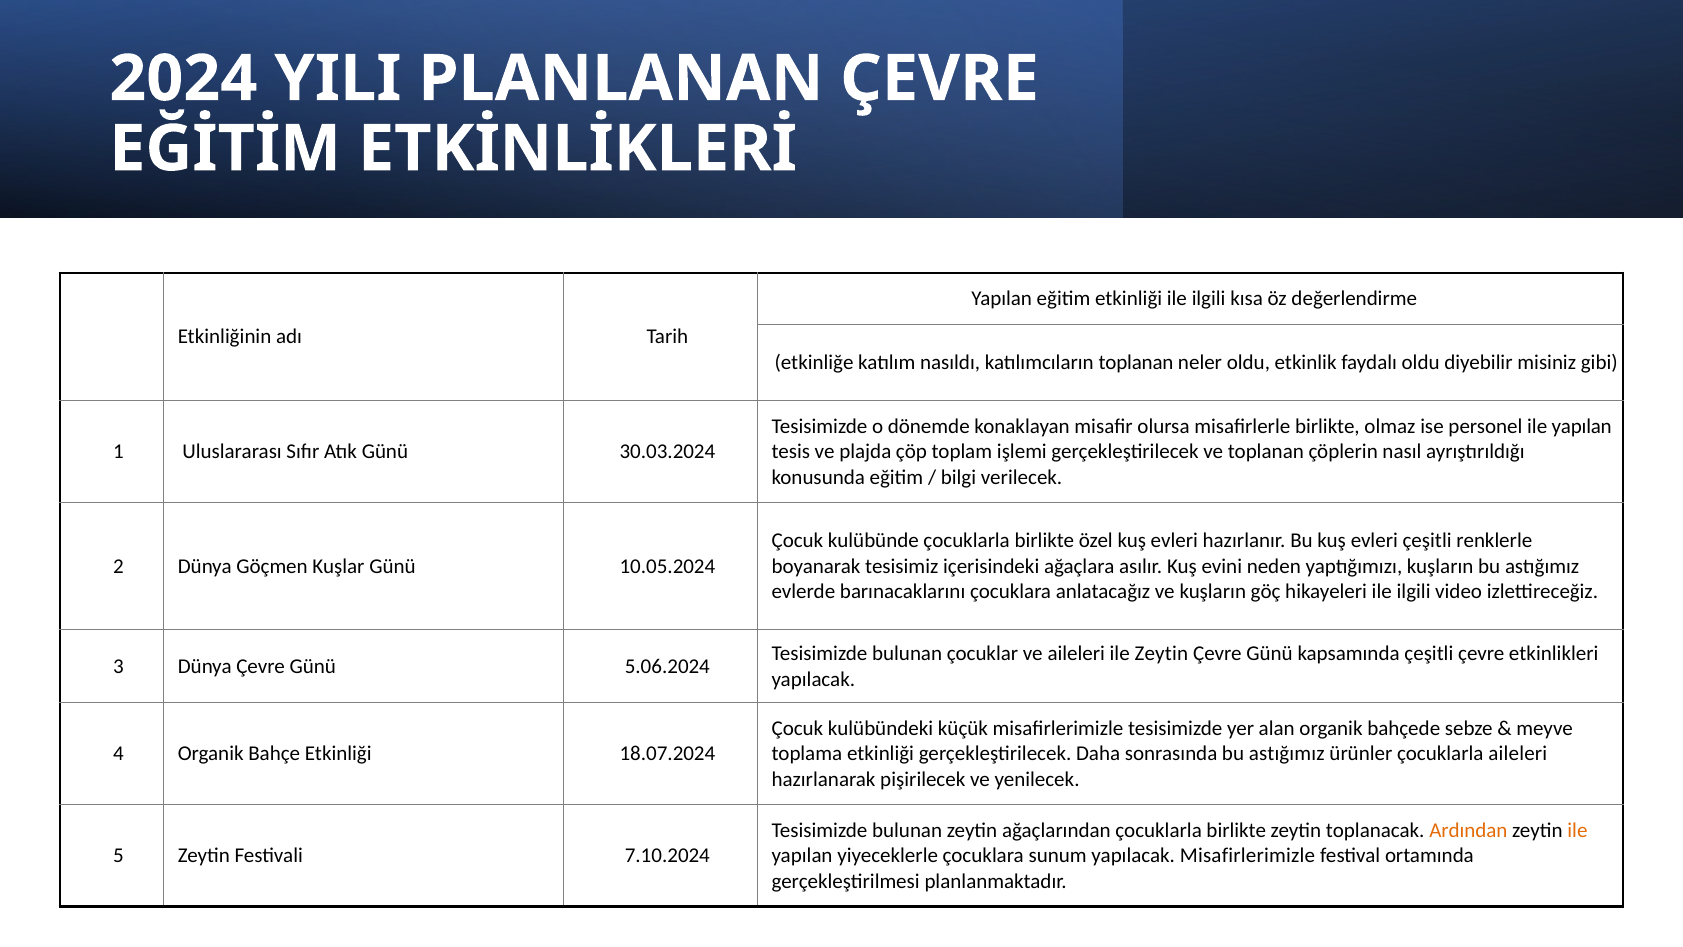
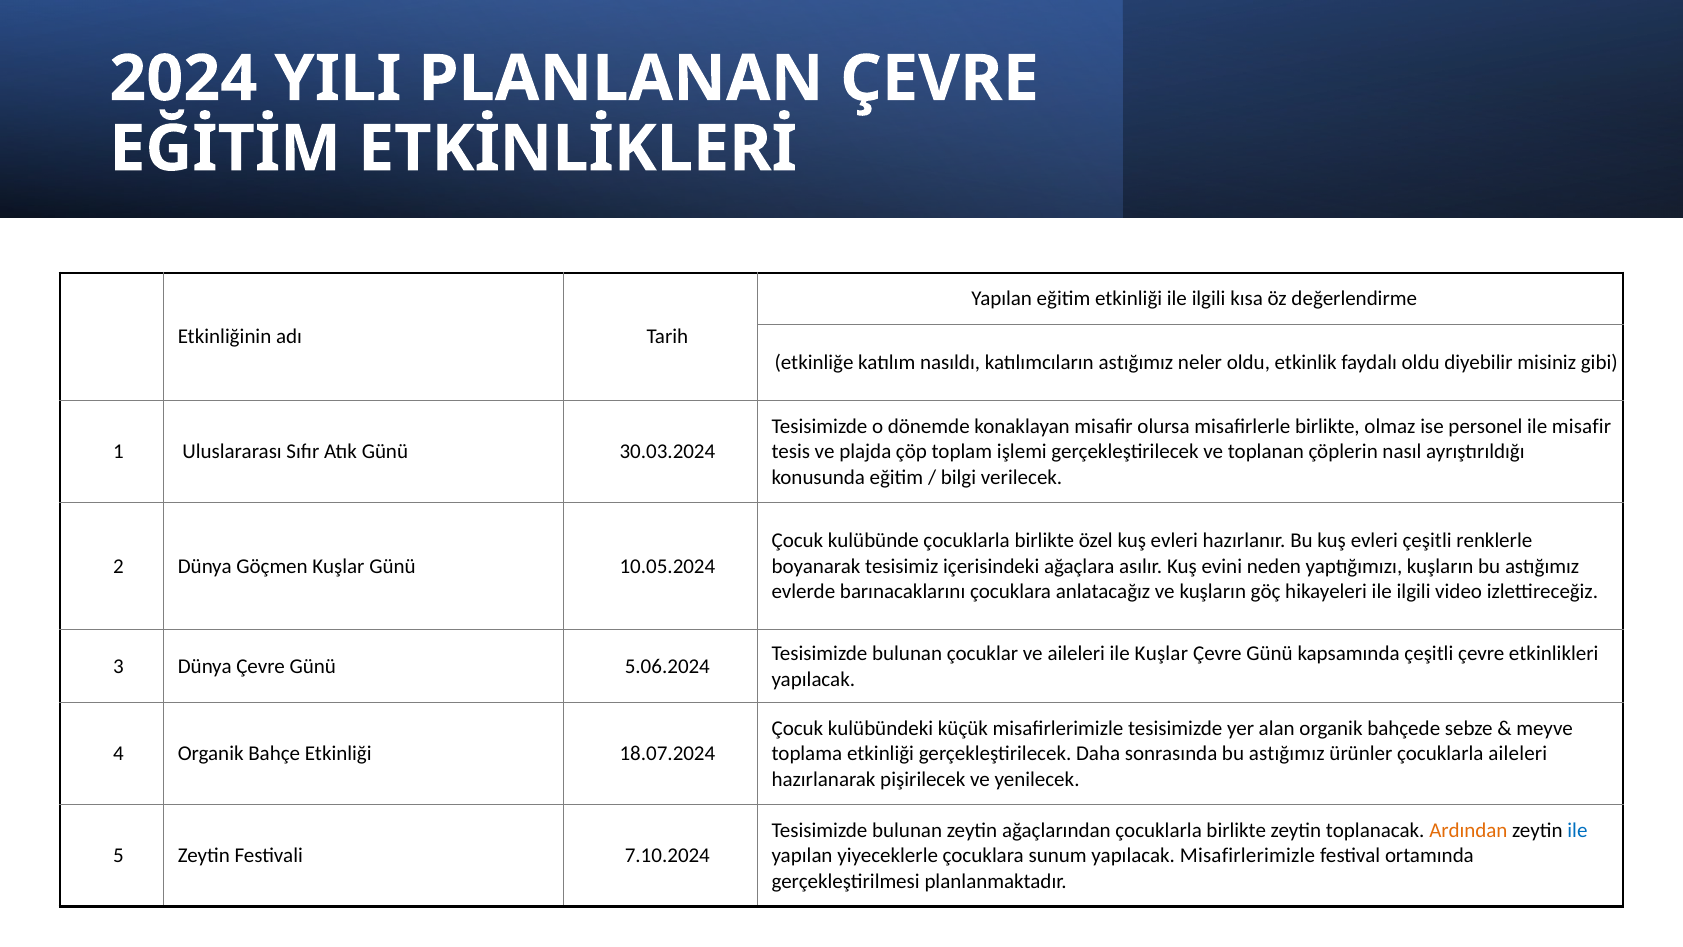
katılımcıların toplanan: toplanan -> astığımız (1136, 362)
personel ile yapılan: yapılan -> misafir (1582, 426)
ile Zeytin: Zeytin -> Kuşlar (1161, 653)
ile colour: orange -> blue (1577, 830)
